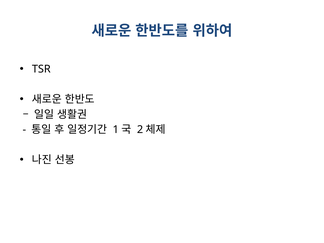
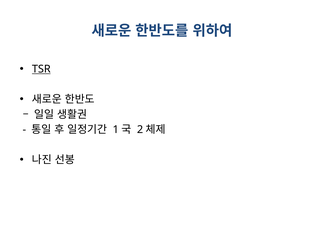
TSR underline: none -> present (41, 69)
